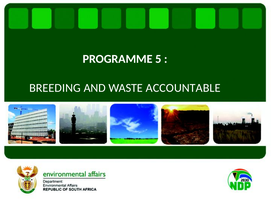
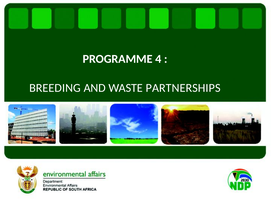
5: 5 -> 4 (158, 59)
ACCOUNTABLE: ACCOUNTABLE -> PARTNERSHIPS (183, 88)
